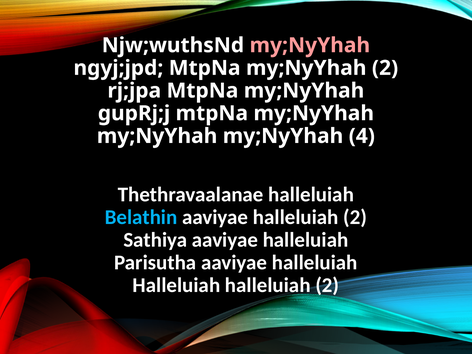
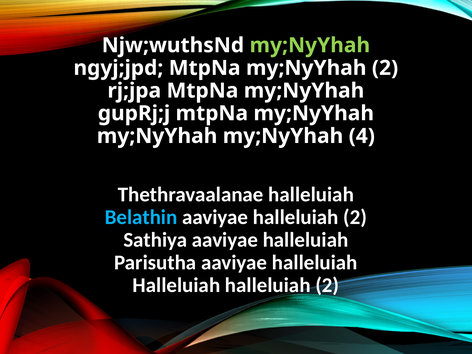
my;NyYhah colour: pink -> light green (310, 45)
